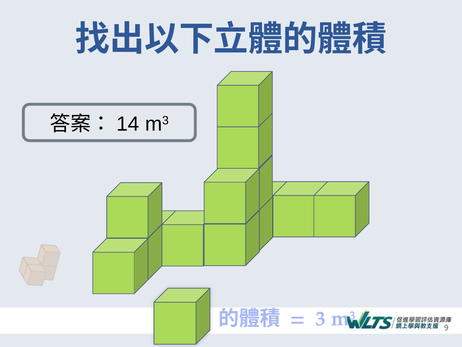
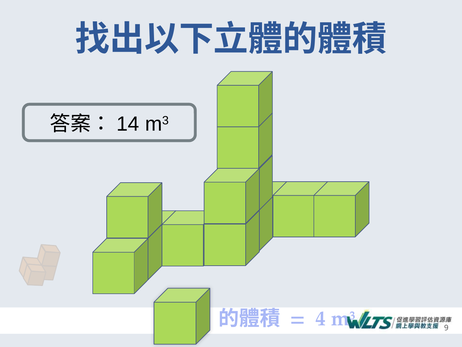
3: 3 -> 4 (321, 318)
